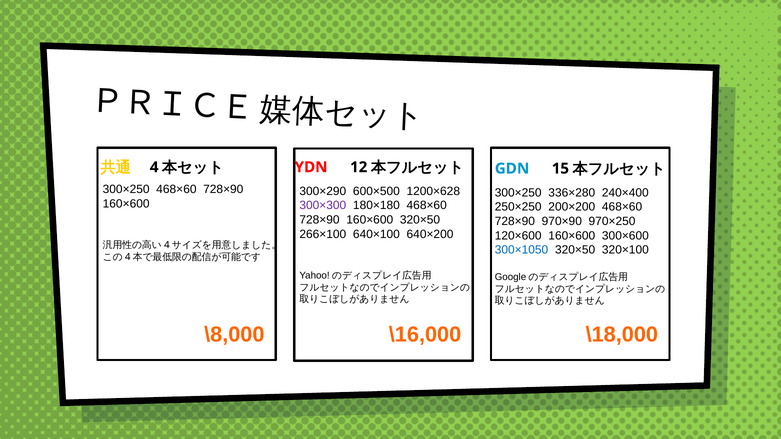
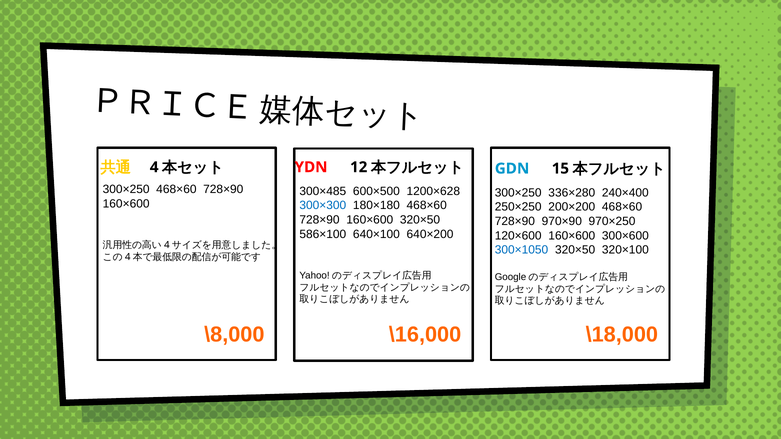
300×290: 300×290 -> 300×485 (323, 191)
300×300 colour: purple -> blue (323, 206)
266×100: 266×100 -> 586×100 (323, 234)
